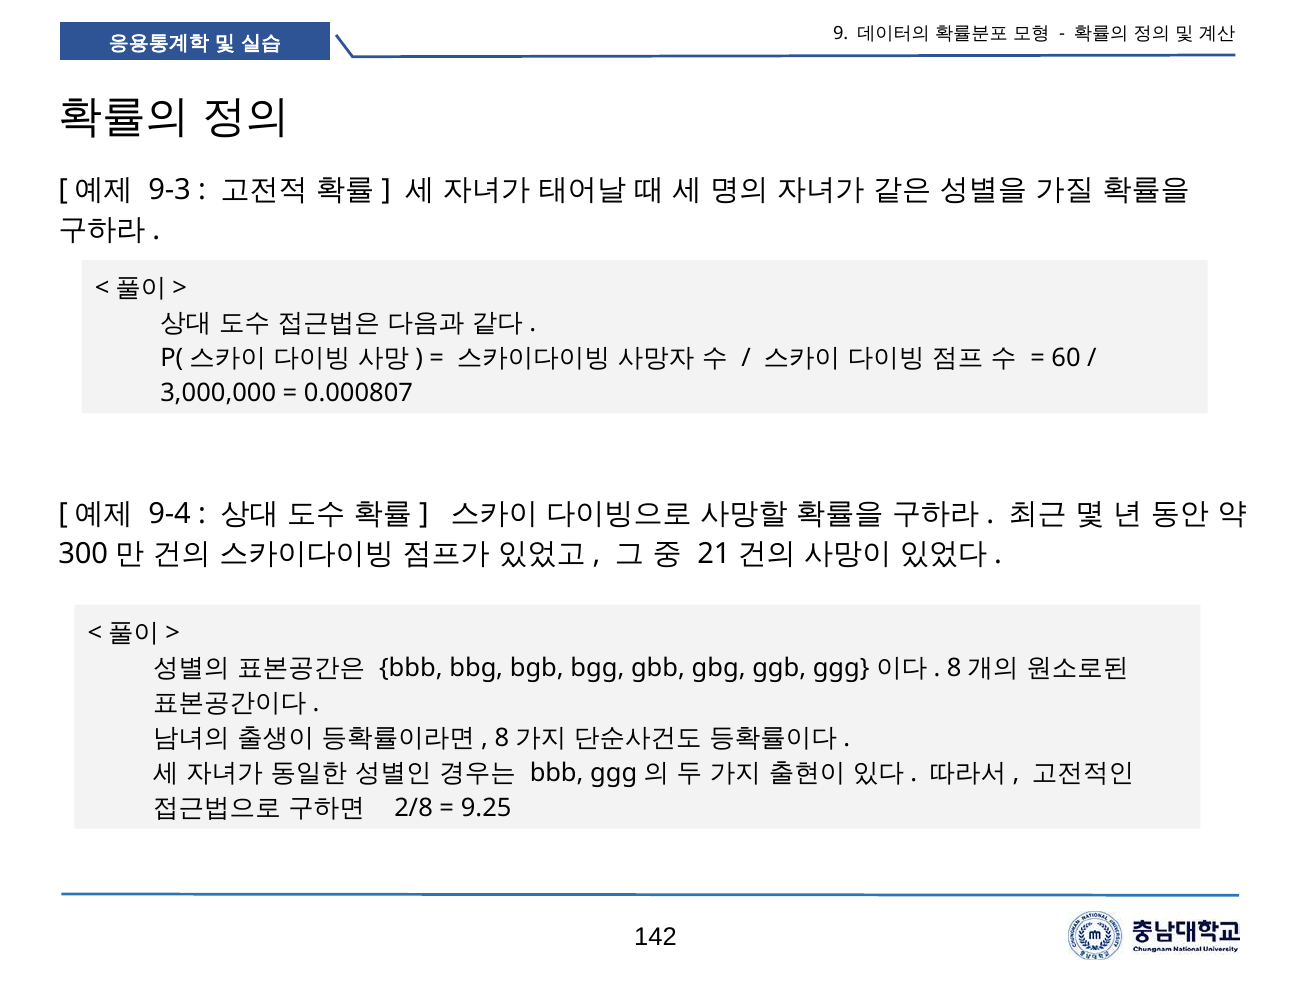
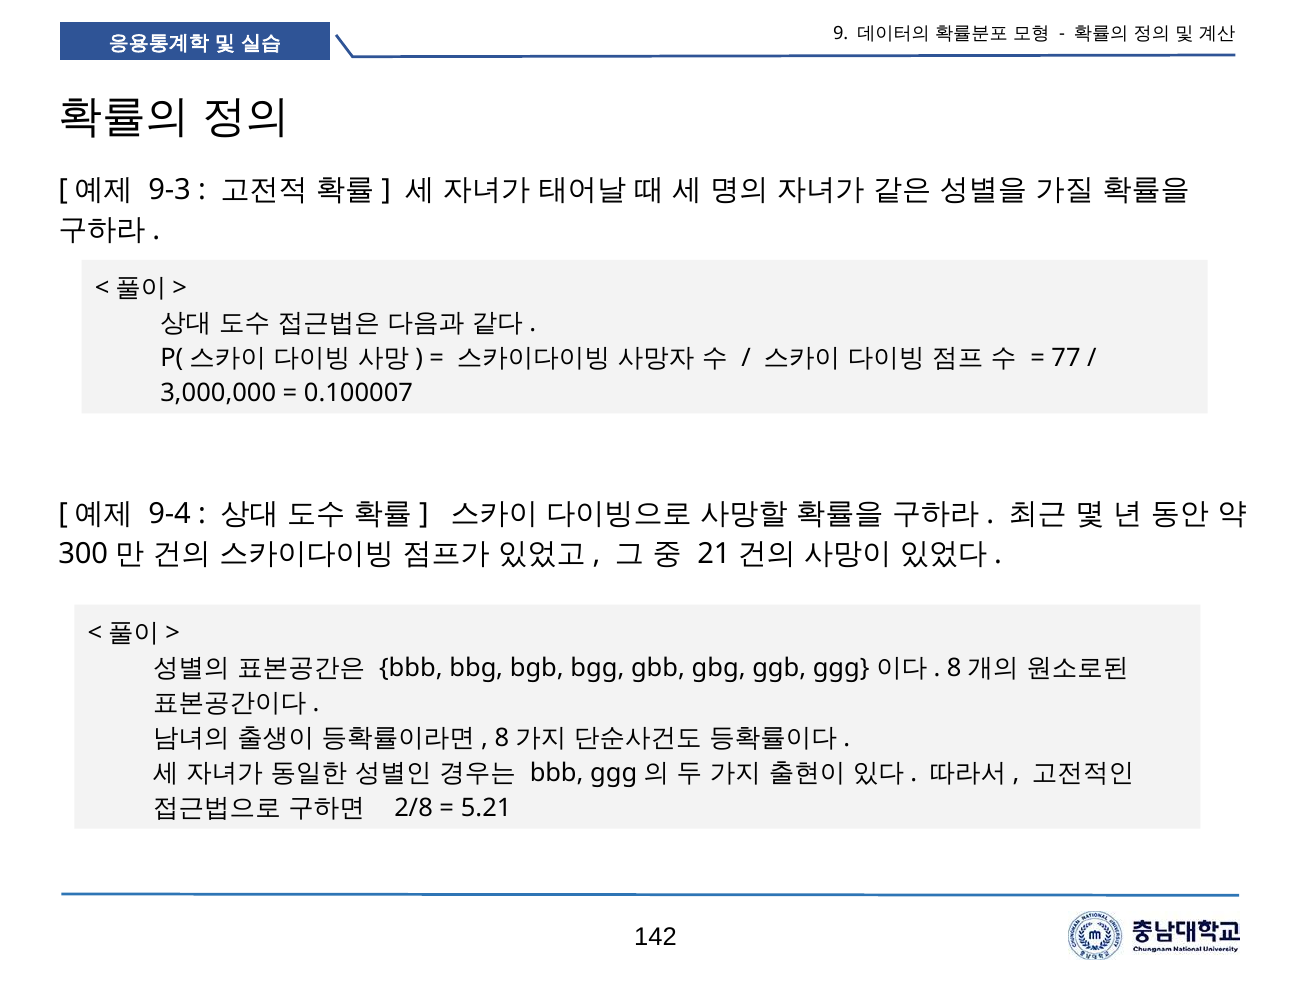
60: 60 -> 77 (1066, 358)
0.000807: 0.000807 -> 0.100007 (358, 394)
9.25: 9.25 -> 5.21 (486, 809)
